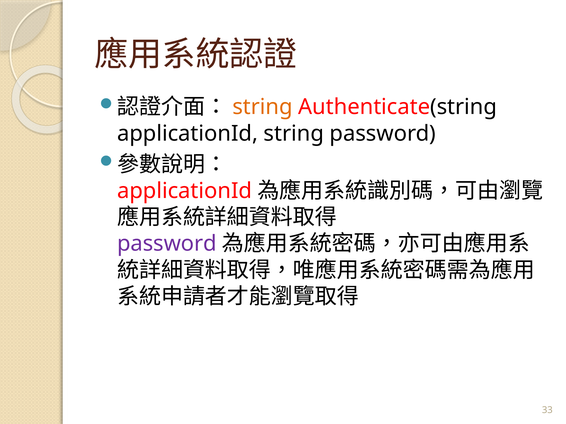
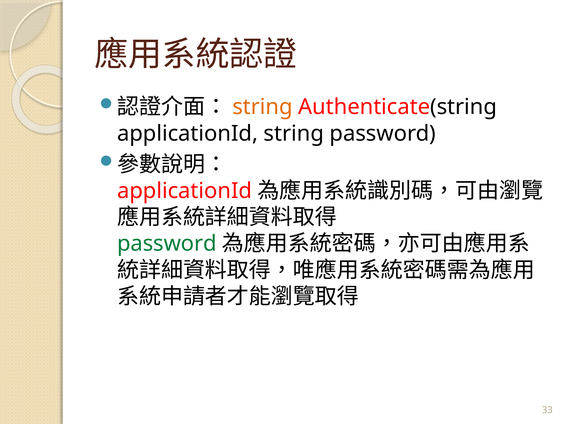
password colour: purple -> green (167, 244)
